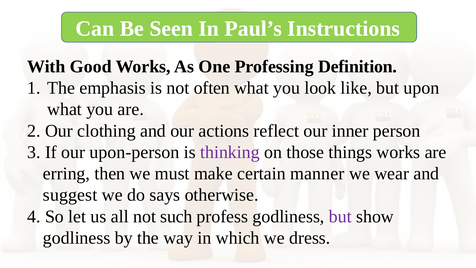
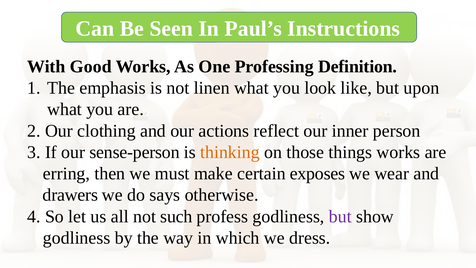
often: often -> linen (212, 88)
upon-person: upon-person -> sense-person (135, 152)
thinking colour: purple -> orange (230, 152)
manner: manner -> exposes (317, 173)
suggest: suggest -> drawers (70, 195)
